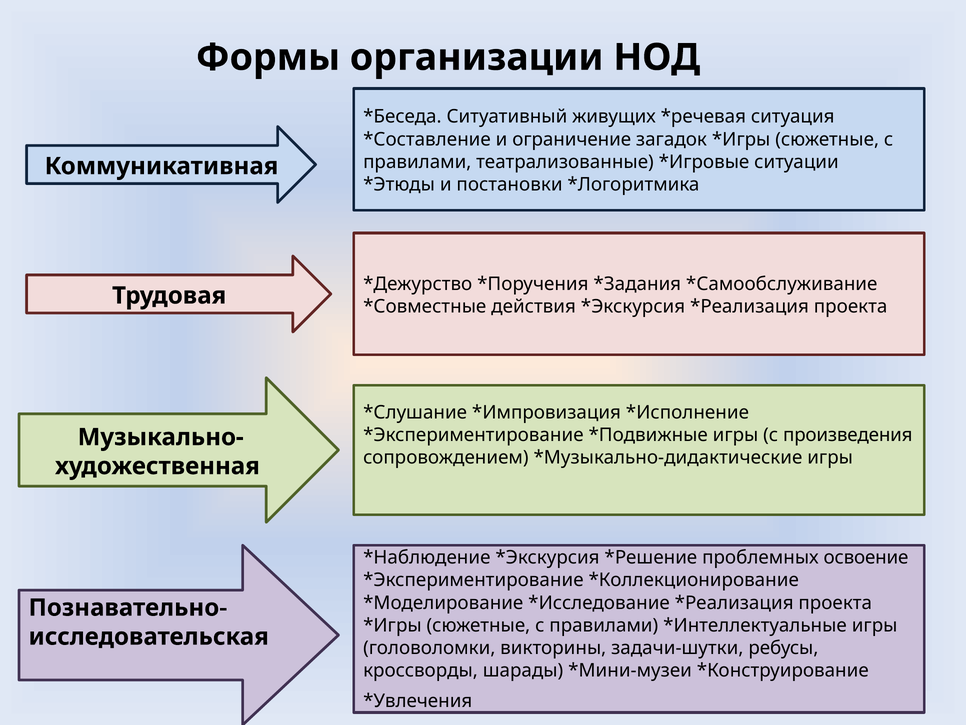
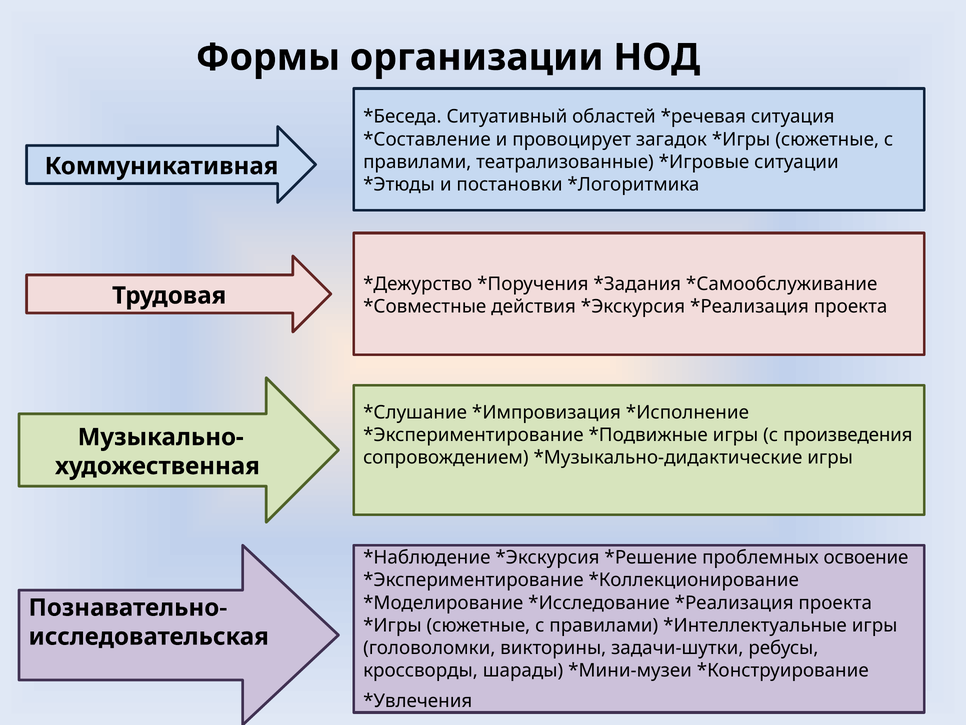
живущих: живущих -> областей (614, 117)
ограничение: ограничение -> провоцирует (572, 139)
